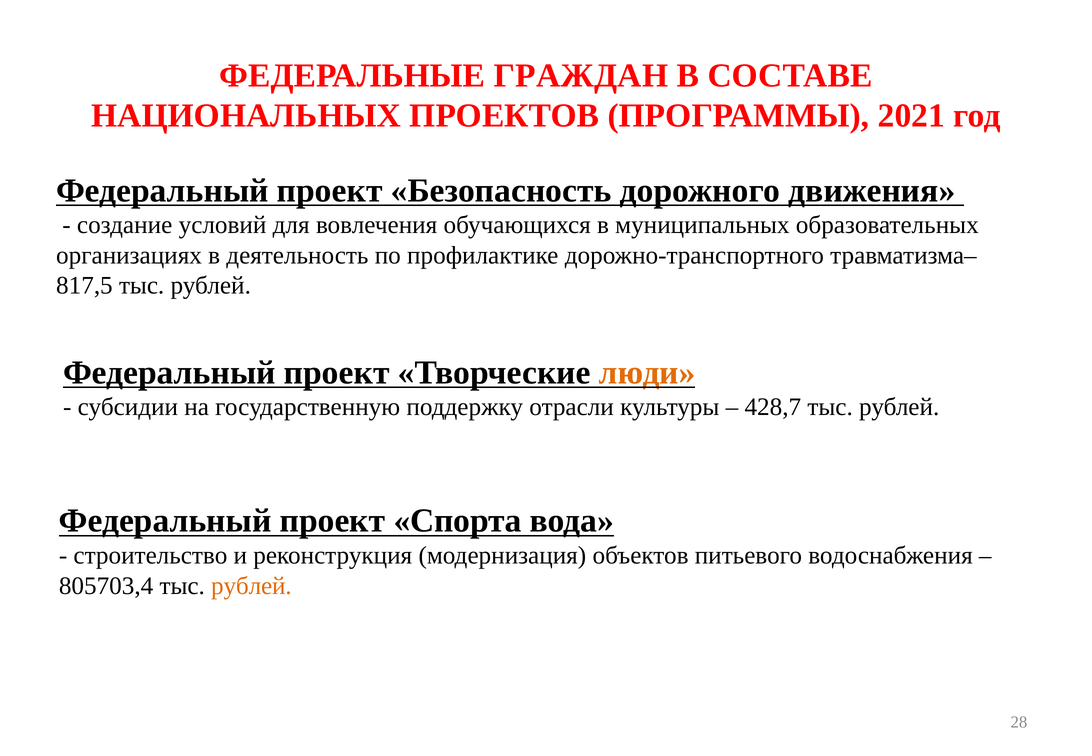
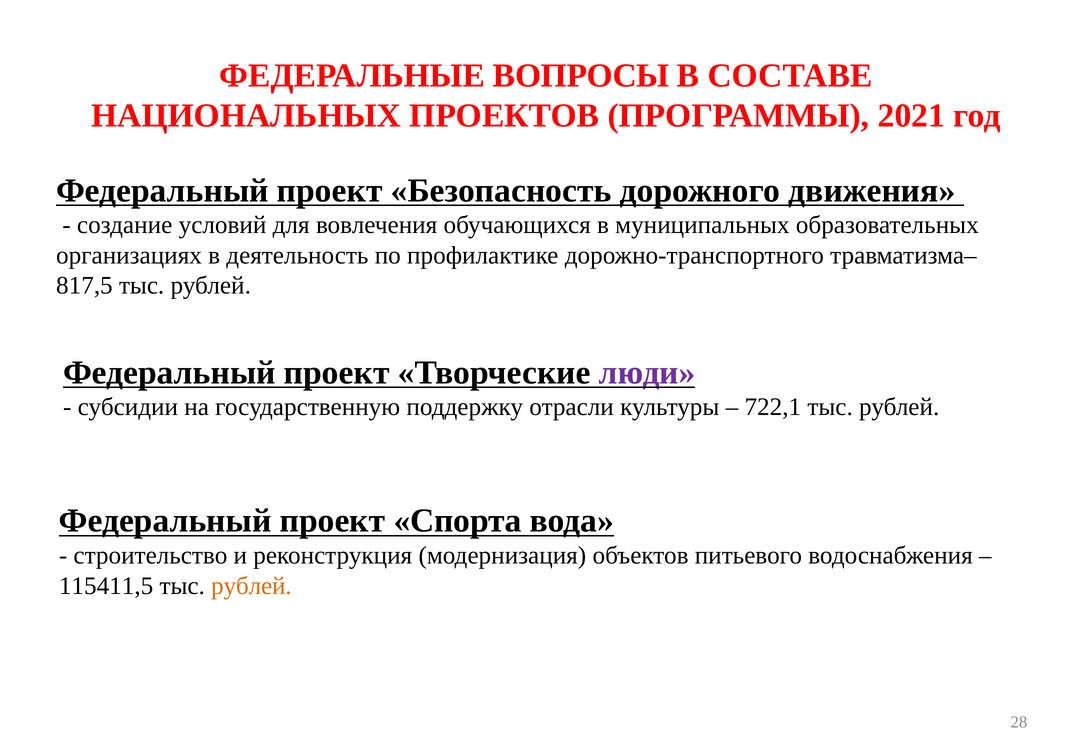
ГРАЖДАН: ГРАЖДАН -> ВОПРОСЫ (581, 75)
люди colour: orange -> purple (647, 372)
428,7: 428,7 -> 722,1 (773, 407)
805703,4: 805703,4 -> 115411,5 (106, 586)
